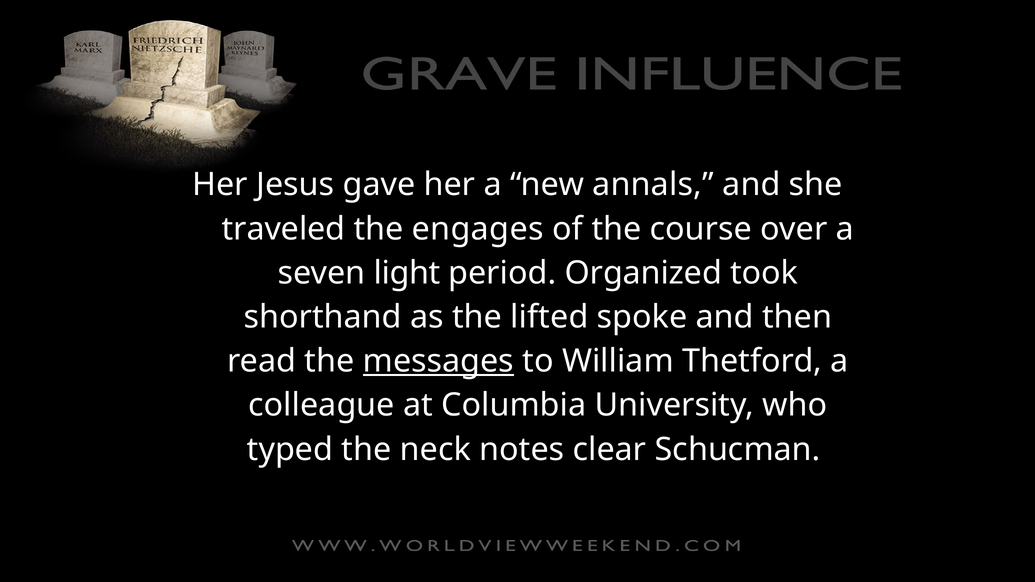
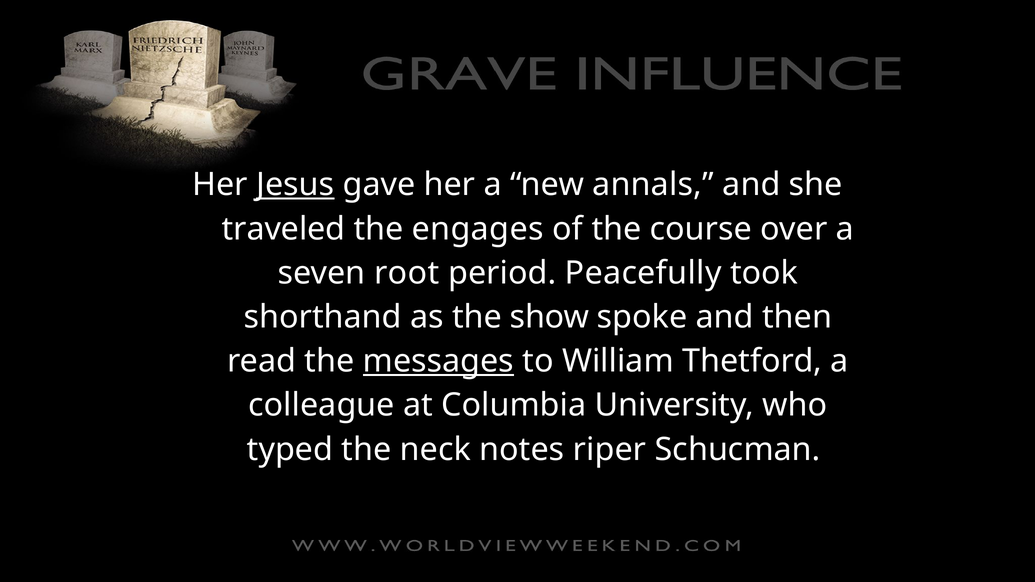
Jesus underline: none -> present (295, 185)
light: light -> root (407, 273)
Organized: Organized -> Peacefully (643, 273)
lifted: lifted -> show (550, 317)
clear: clear -> riper (609, 450)
